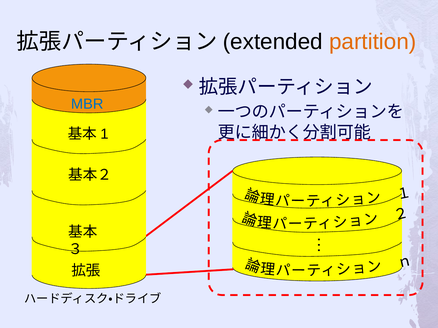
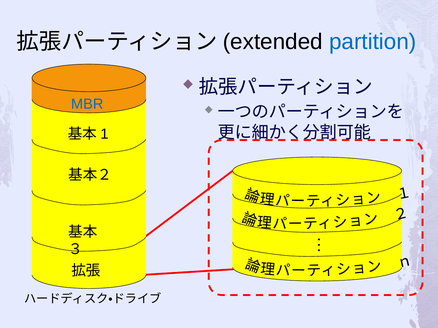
partition colour: orange -> blue (373, 42)
